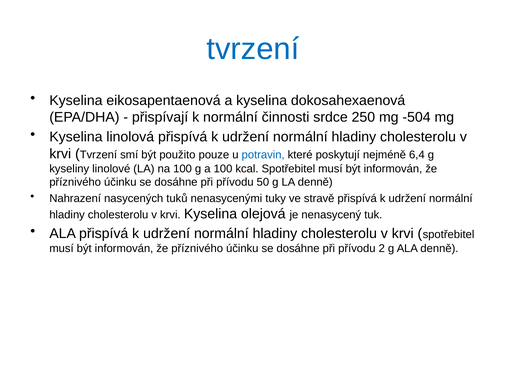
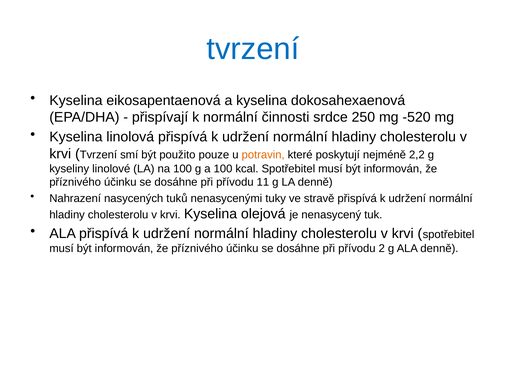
-504: -504 -> -520 (417, 117)
potravin colour: blue -> orange (263, 155)
6,4: 6,4 -> 2,2 (417, 155)
50: 50 -> 11 (263, 182)
